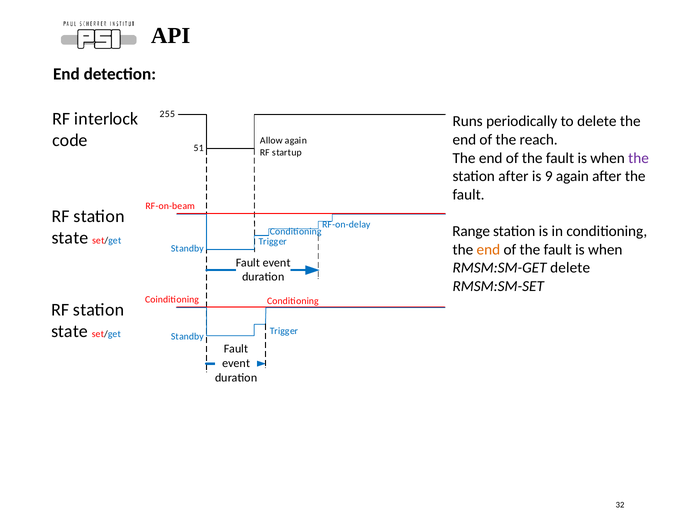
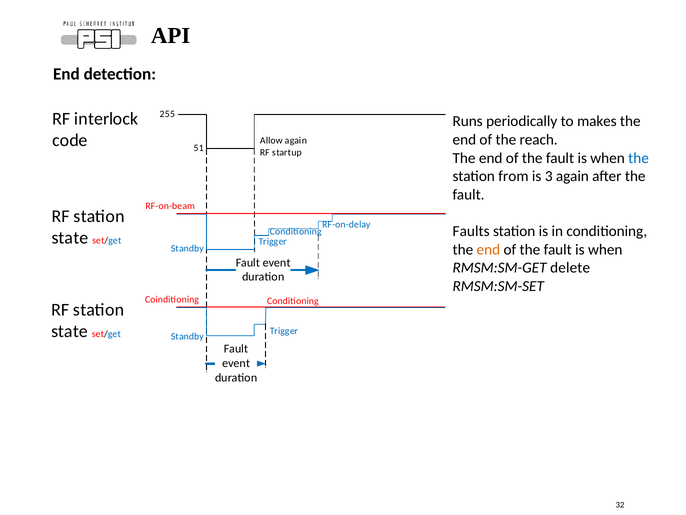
to delete: delete -> makes (597, 121)
the colour: purple -> blue (638, 158)
station after: after -> from (513, 176)
9: 9 -> 3 (549, 176)
Range: Range -> Faults (471, 231)
